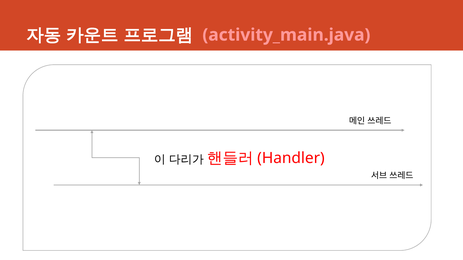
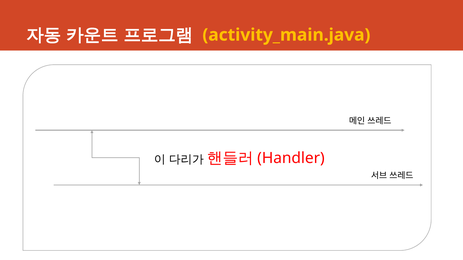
activity_main.java colour: pink -> yellow (286, 35)
